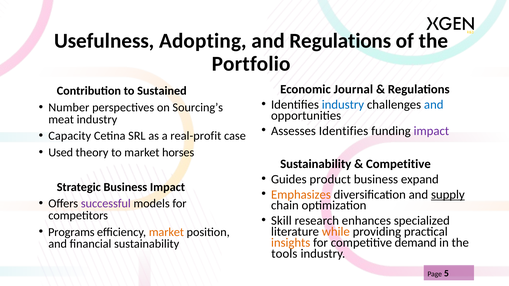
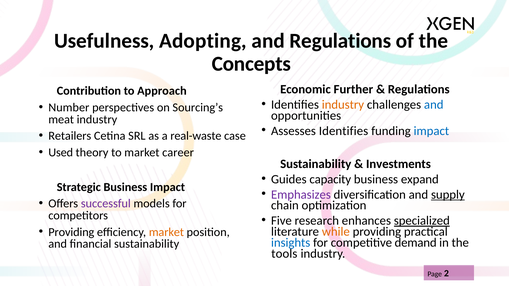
Portfolio: Portfolio -> Concepts (251, 64)
Journal: Journal -> Further (353, 90)
Sustained: Sustained -> Approach (162, 91)
industry colour: blue -> orange (343, 105)
impact colour: purple -> blue (431, 131)
Capacity: Capacity -> Retailers (70, 136)
real-profit: real-profit -> real-waste (196, 136)
horses: horses -> career (178, 153)
Competitive: Competitive -> Investments (398, 164)
product: product -> capacity (330, 179)
Emphasizes colour: orange -> purple (301, 195)
Skill: Skill -> Five (281, 221)
specialized underline: none -> present (422, 221)
Programs: Programs -> Providing (71, 232)
insights colour: orange -> blue (291, 243)
5: 5 -> 2 (446, 274)
